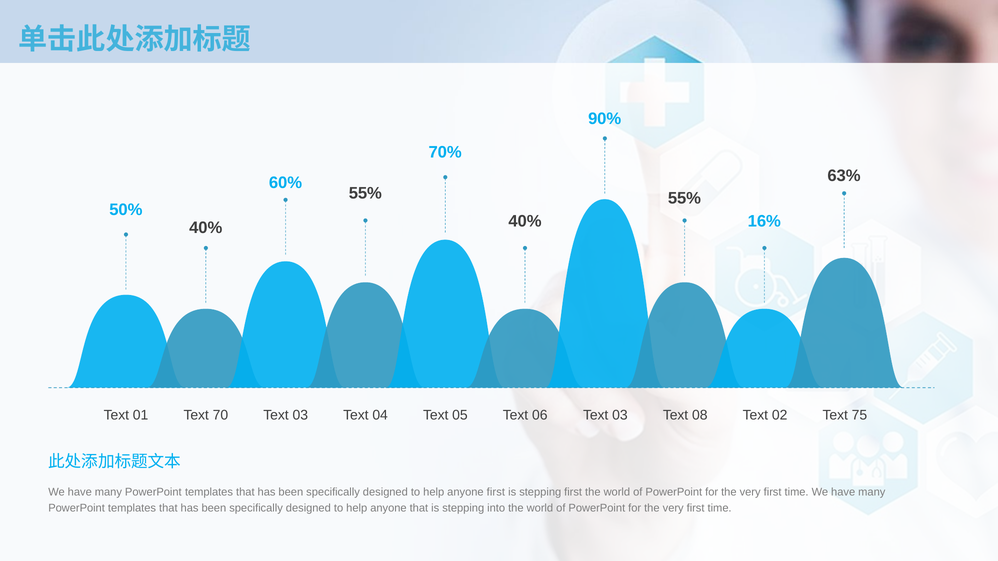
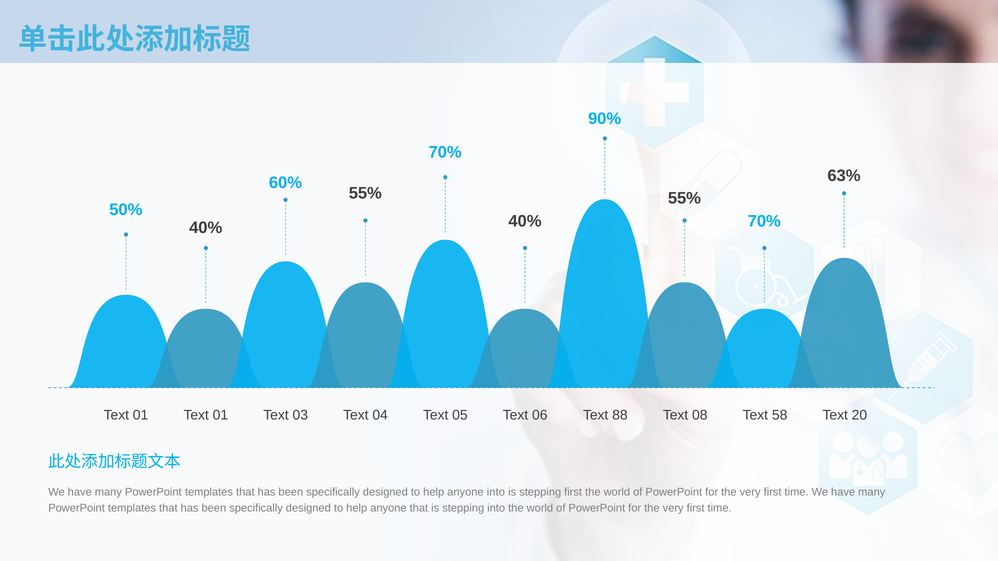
16%: 16% -> 70% (764, 221)
70: 70 -> 01 (220, 415)
06 Text 03: 03 -> 88 (620, 415)
02: 02 -> 58 (780, 415)
75: 75 -> 20 (859, 415)
anyone first: first -> into (496, 492)
